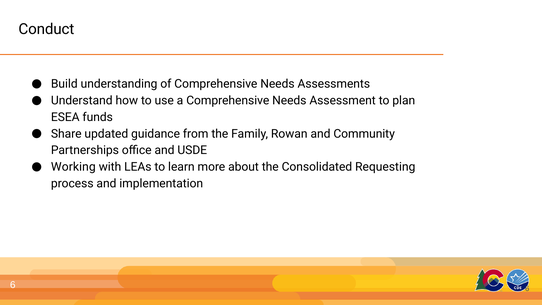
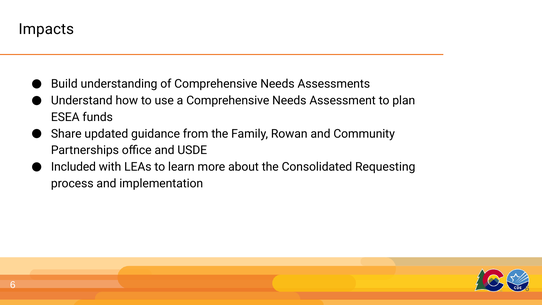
Conduct: Conduct -> Impacts (46, 29)
Working: Working -> Included (73, 167)
